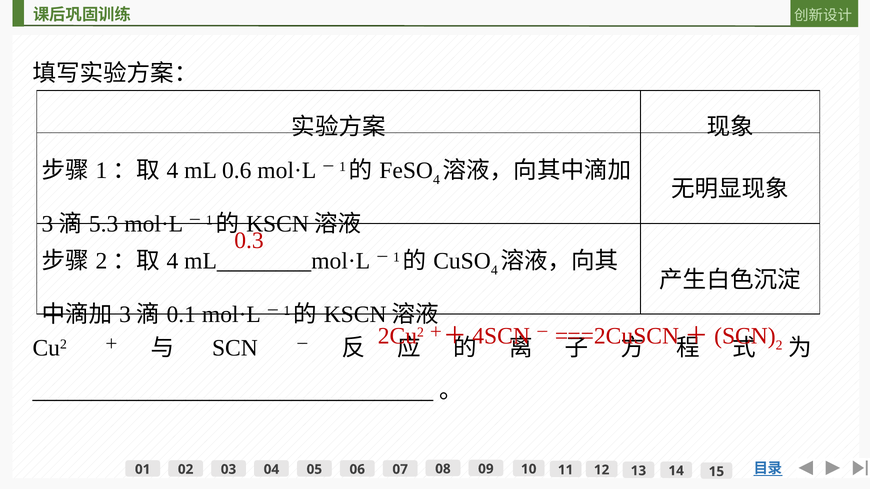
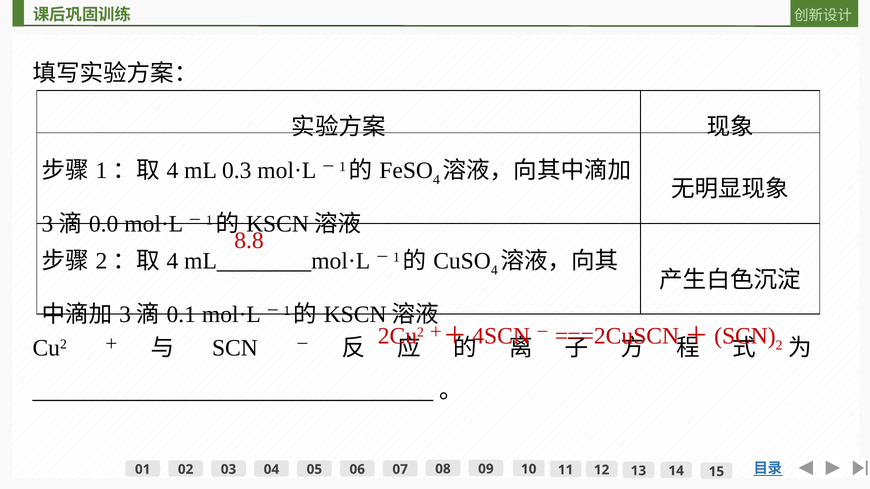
0.6: 0.6 -> 0.3 (237, 171)
5.3: 5.3 -> 0.0 (104, 224)
0.3: 0.3 -> 8.8 (249, 241)
